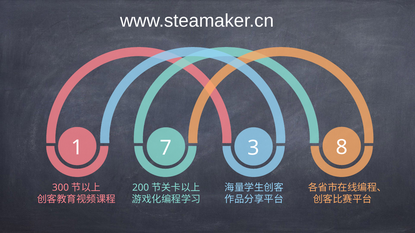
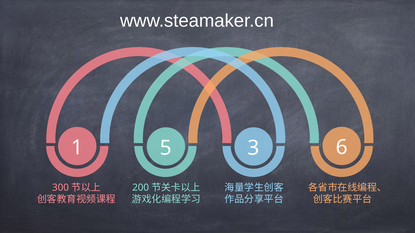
7: 7 -> 5 (166, 148)
8: 8 -> 6 (342, 148)
